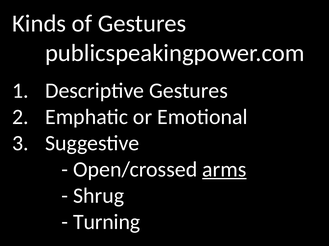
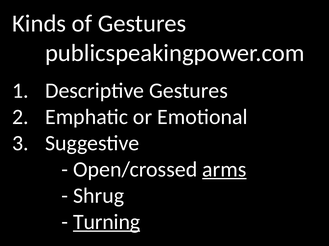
Turning underline: none -> present (107, 222)
